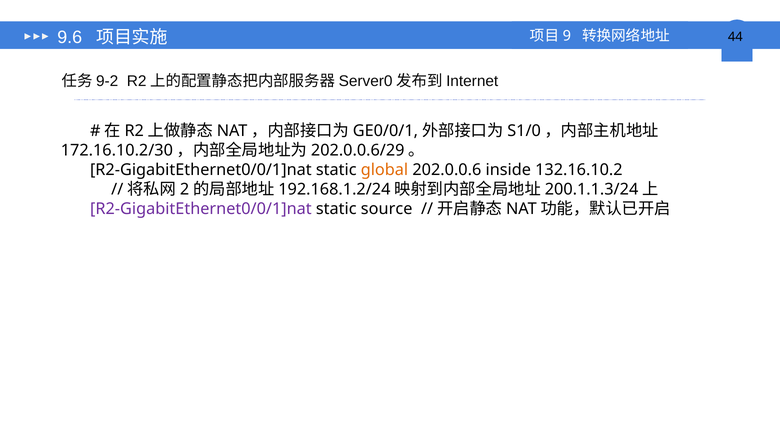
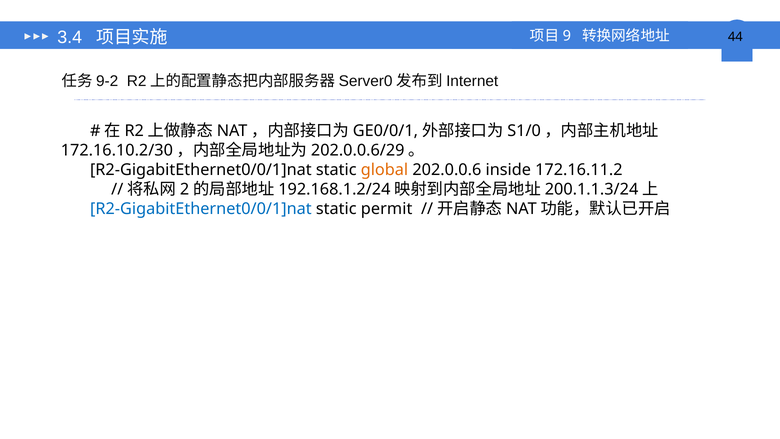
9.6: 9.6 -> 3.4 (70, 37)
132.16.10.2: 132.16.10.2 -> 172.16.11.2 (579, 170)
R2-GigabitEthernet0/0/1]nat colour: purple -> blue (201, 209)
source: source -> permit (387, 209)
